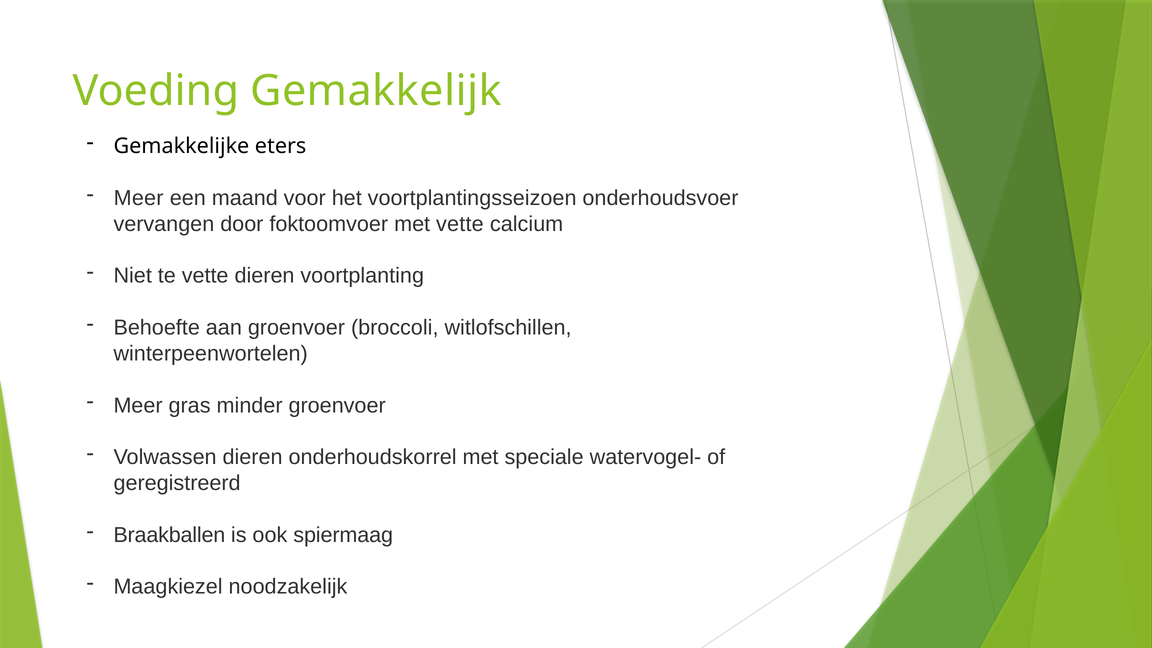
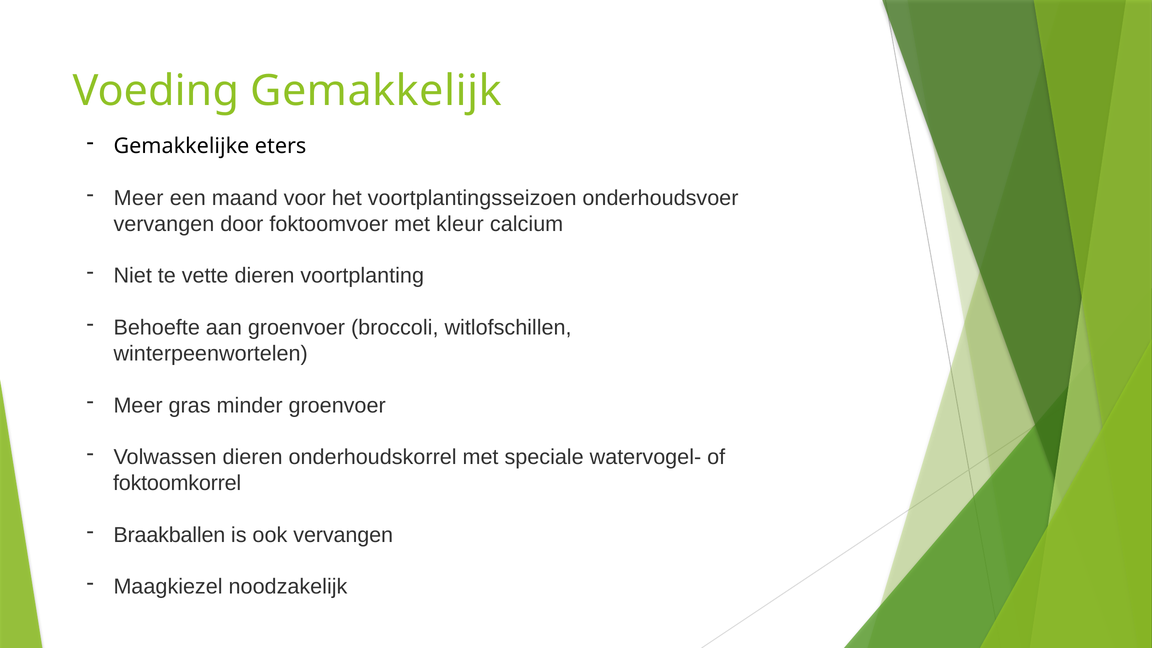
met vette: vette -> kleur (460, 224)
geregistreerd: geregistreerd -> foktoomkorrel (177, 483)
ook spiermaag: spiermaag -> vervangen (343, 535)
